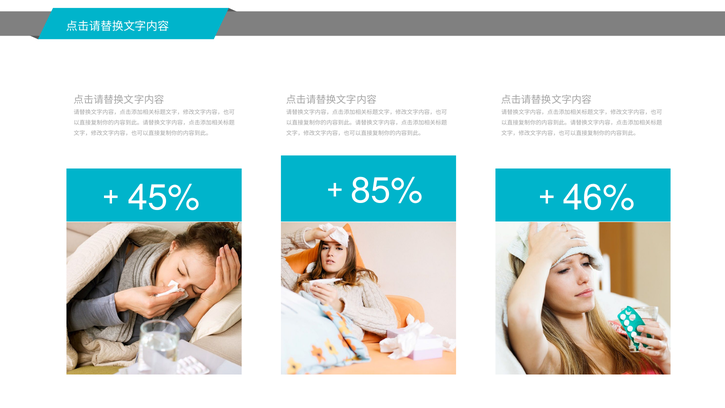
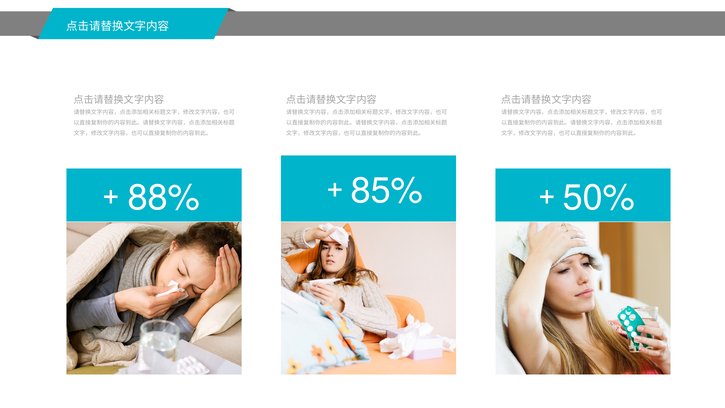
45%: 45% -> 88% (164, 198)
46%: 46% -> 50% (599, 198)
